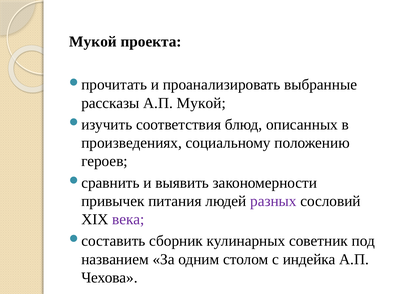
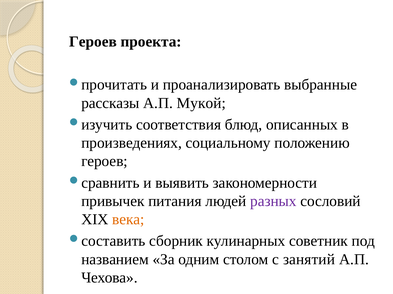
Мукой: Мукой -> Героев (93, 42)
века colour: purple -> orange (128, 220)
индейка: индейка -> занятий (309, 260)
